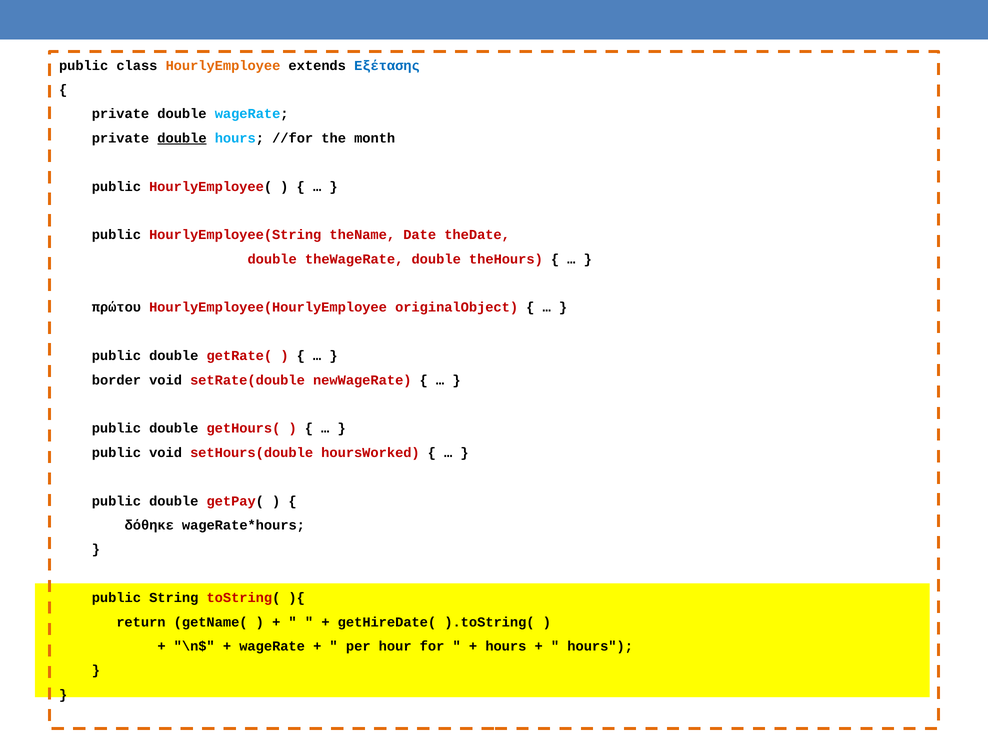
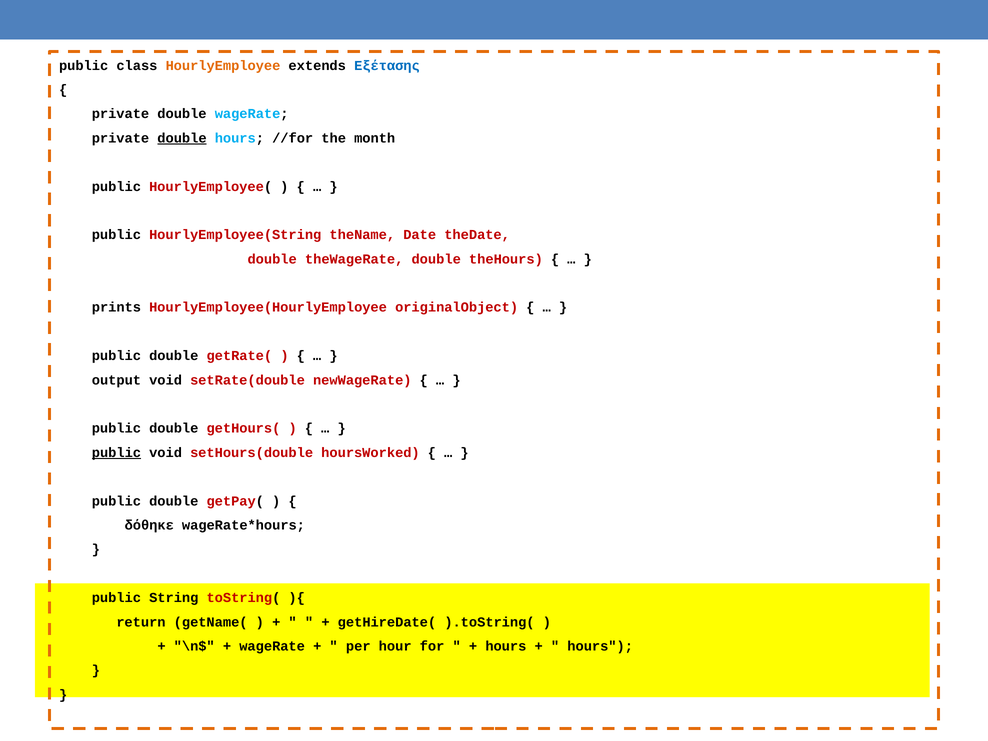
πρώτου: πρώτου -> prints (116, 307)
border: border -> output (116, 380)
public underline: none -> present (116, 453)
